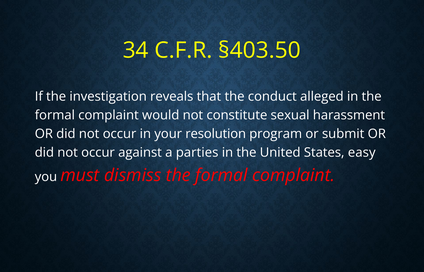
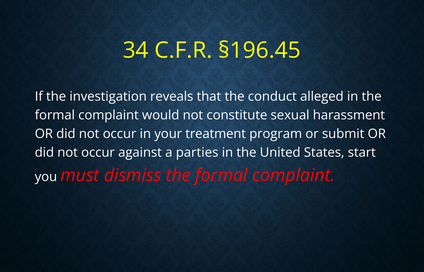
§403.50: §403.50 -> §196.45 (260, 50)
resolution: resolution -> treatment (216, 134)
easy: easy -> start (362, 153)
